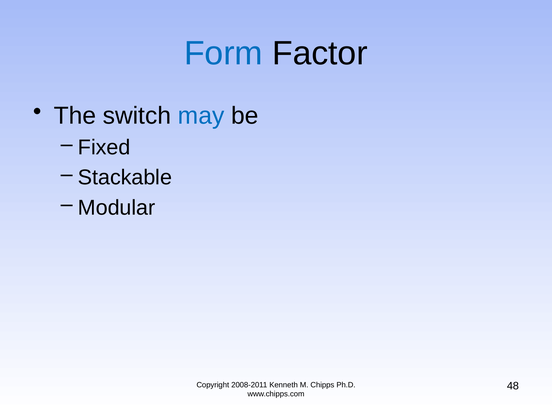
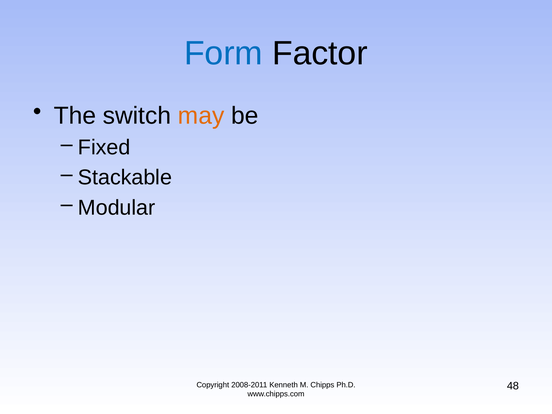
may colour: blue -> orange (201, 116)
